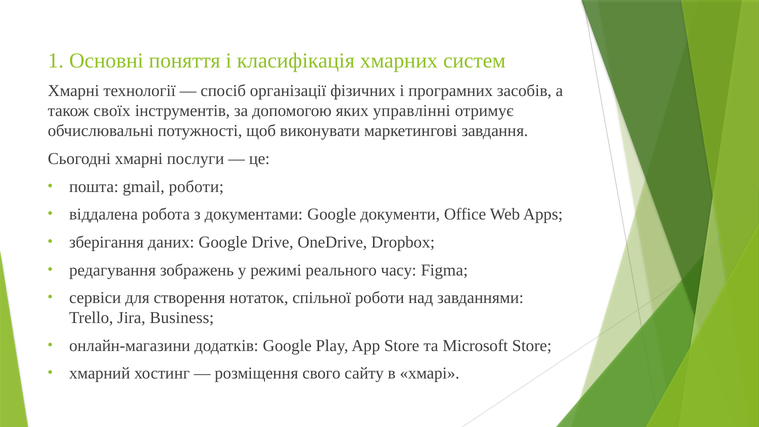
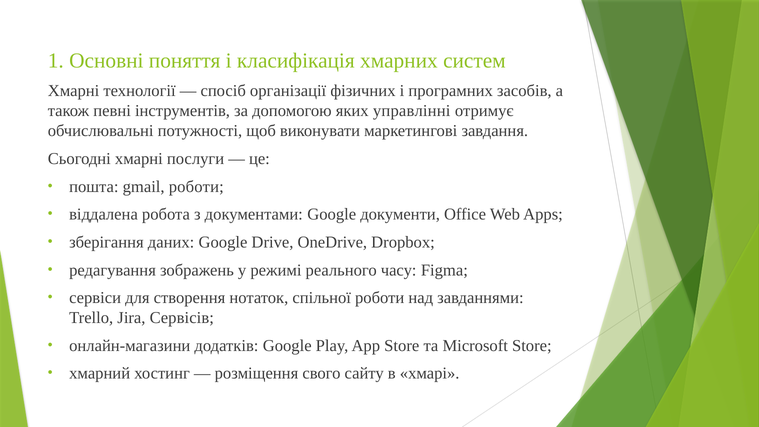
своїх: своїх -> певні (112, 111)
Business: Business -> Сервісів (182, 318)
